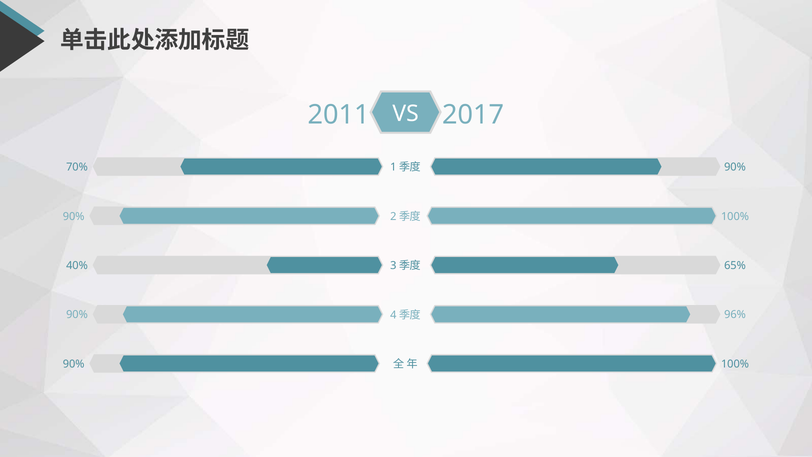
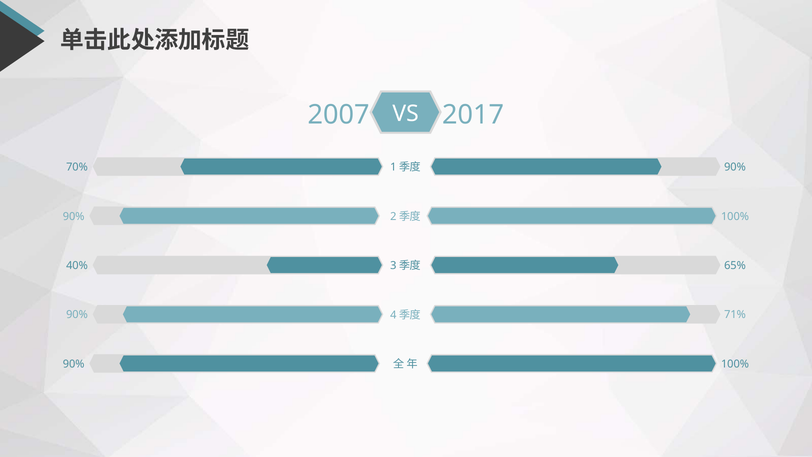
2011: 2011 -> 2007 (339, 115)
96%: 96% -> 71% (735, 315)
